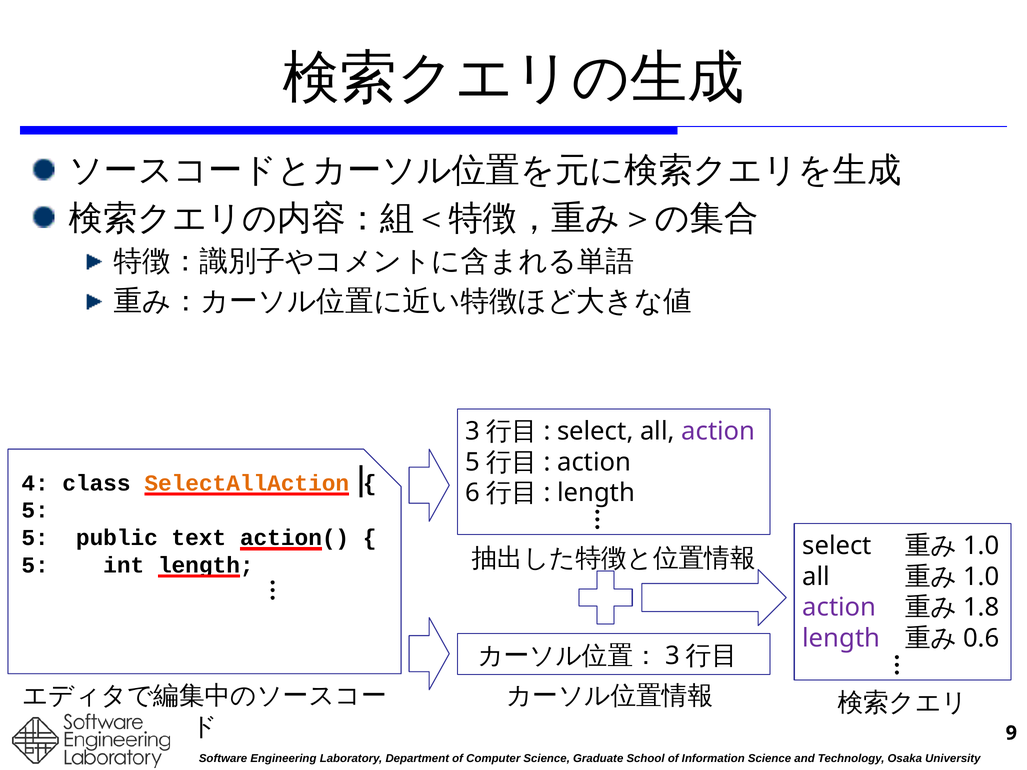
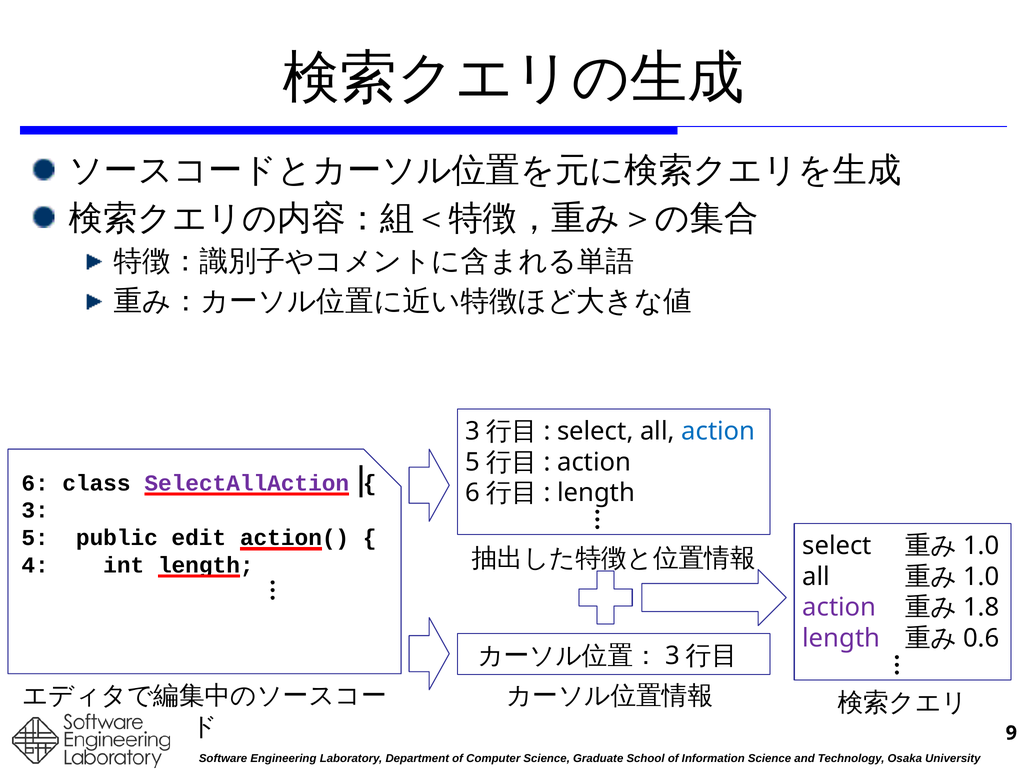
action colour: purple -> blue (718, 431)
4: 4 -> 6 (35, 483)
SelectAllAction colour: orange -> purple (247, 483)
5: 5 -> 3 (35, 511)
text: text -> edit (199, 538)
5: 5 -> 4 (35, 565)
